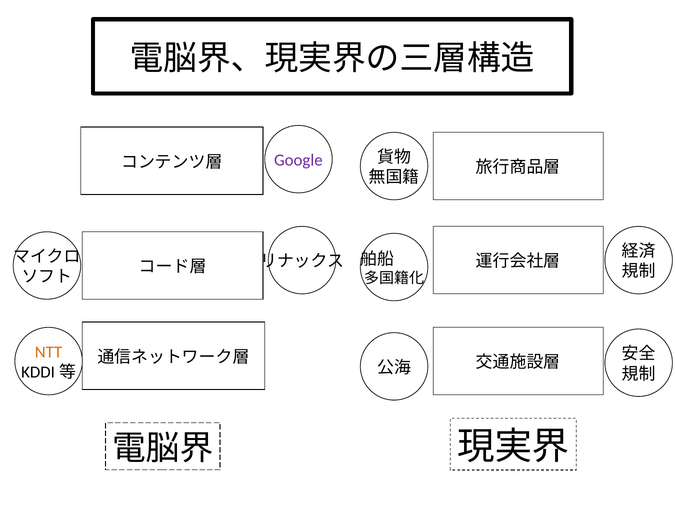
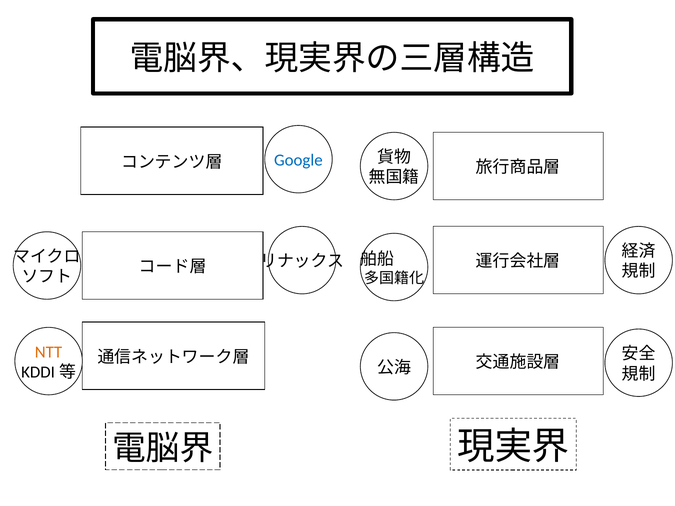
Google colour: purple -> blue (298, 160)
